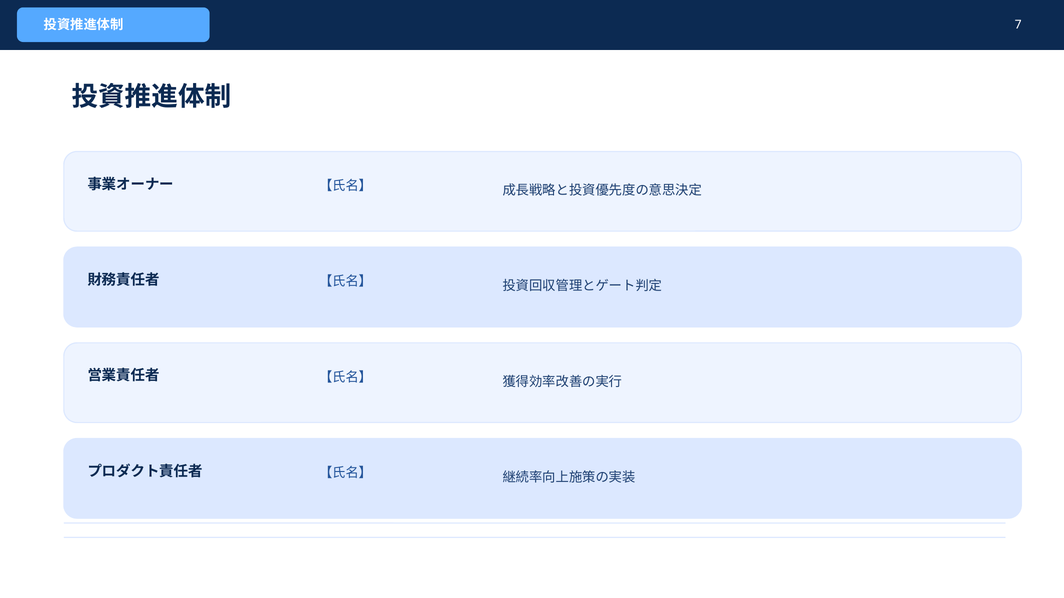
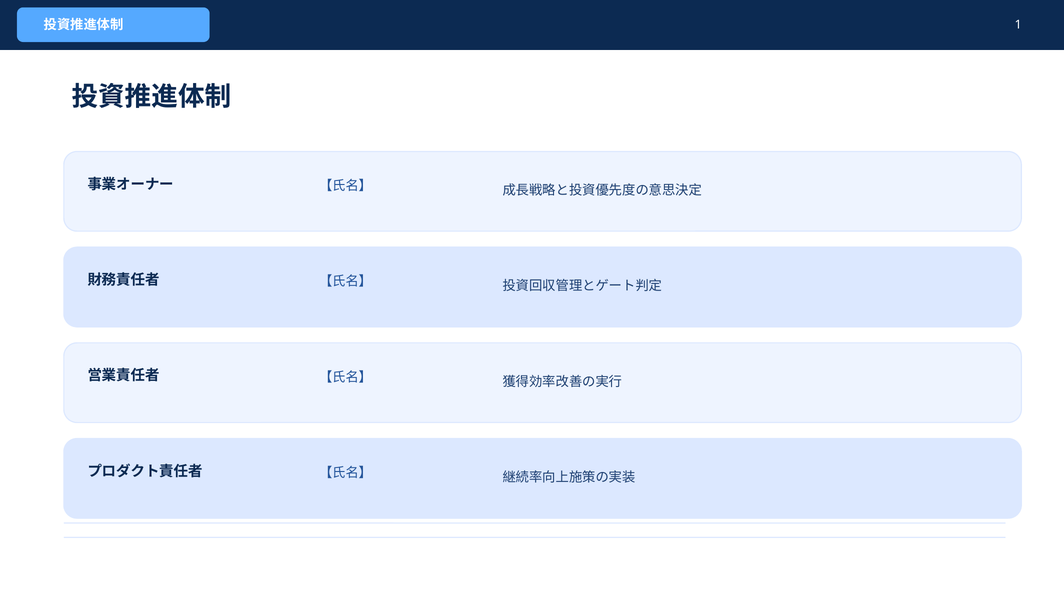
7: 7 -> 1 (1018, 25)
